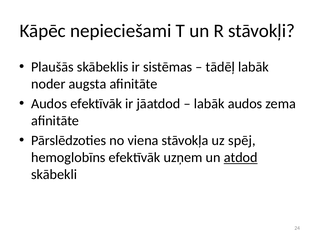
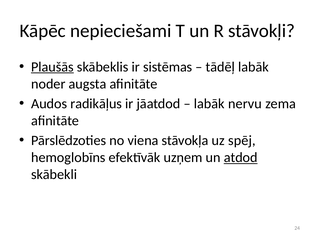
Plaušās underline: none -> present (52, 67)
Audos efektīvāk: efektīvāk -> radikāļus (96, 104)
labāk audos: audos -> nervu (245, 104)
